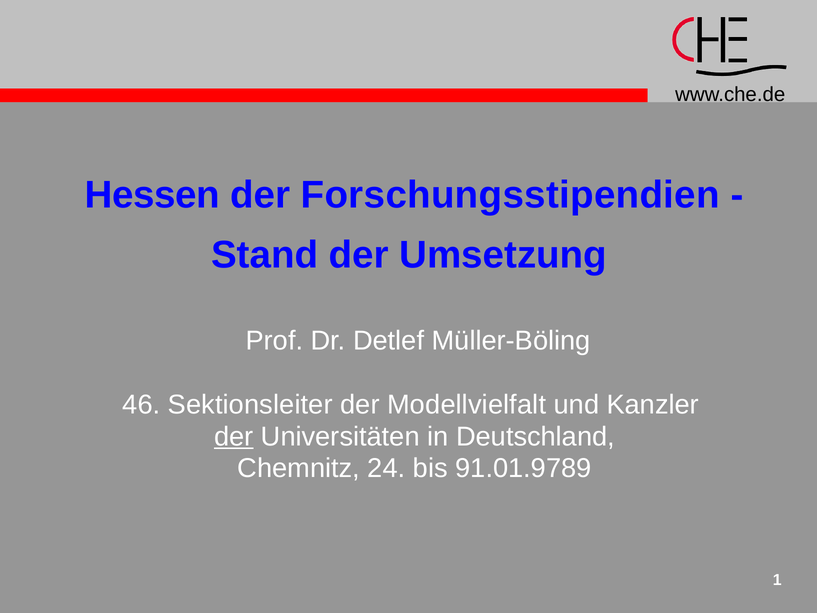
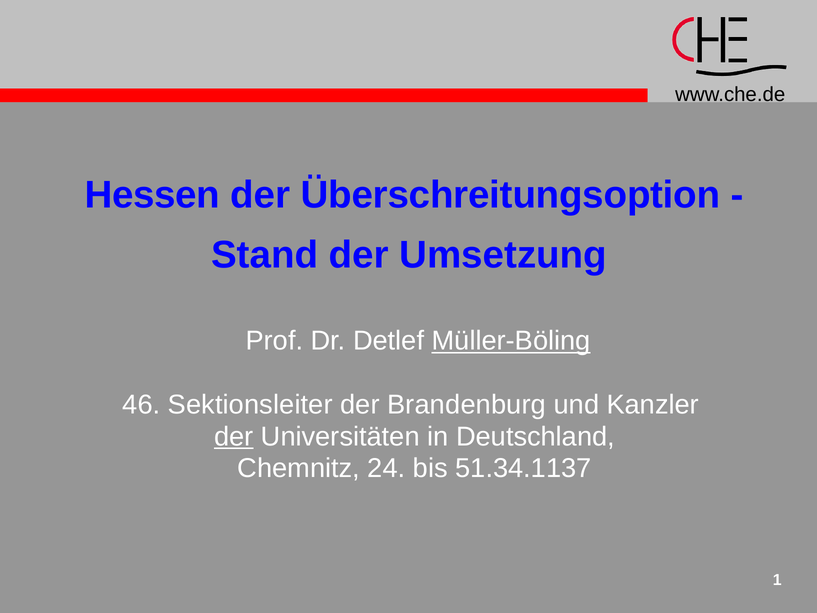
Forschungsstipendien: Forschungsstipendien -> Überschreitungsoption (511, 195)
Müller-Böling underline: none -> present (511, 341)
Modellvielfalt: Modellvielfalt -> Brandenburg (467, 404)
91.01.9789: 91.01.9789 -> 51.34.1137 (523, 468)
